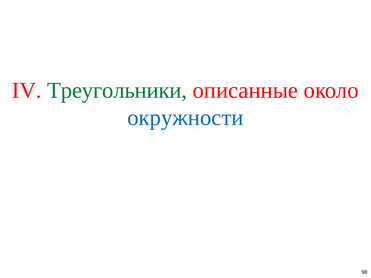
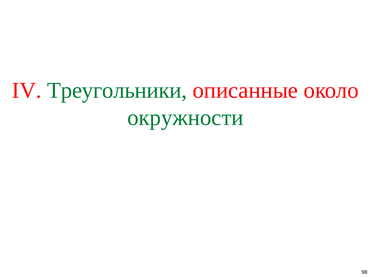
окружности colour: blue -> green (185, 118)
